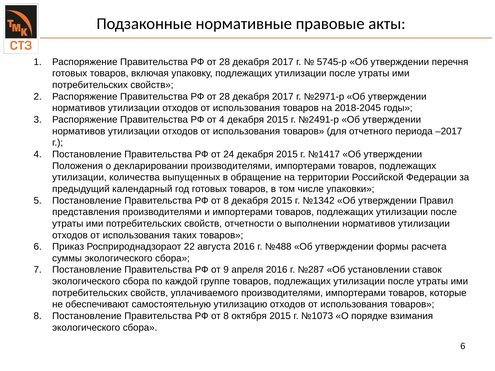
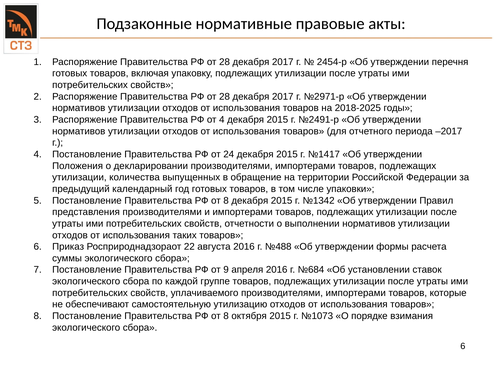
5745-р: 5745-р -> 2454-р (332, 62)
2018-2045: 2018-2045 -> 2018-2025 (358, 108)
№287: №287 -> №684 (311, 270)
